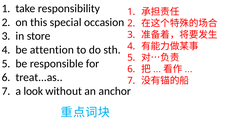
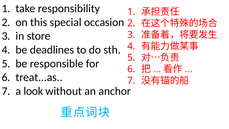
attention: attention -> deadlines (52, 50)
